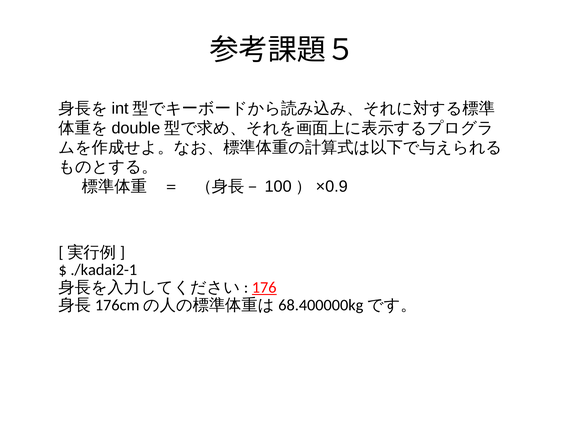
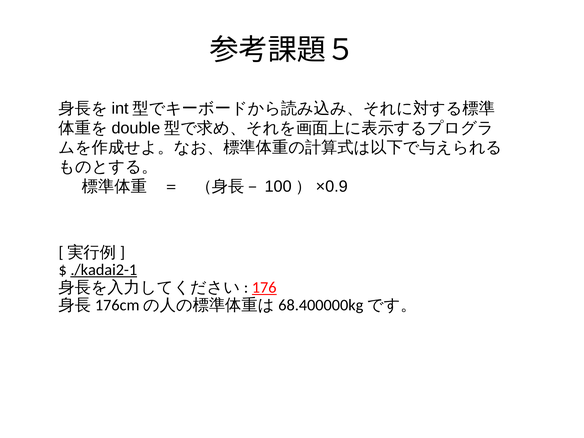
./kadai2-1 underline: none -> present (104, 270)
